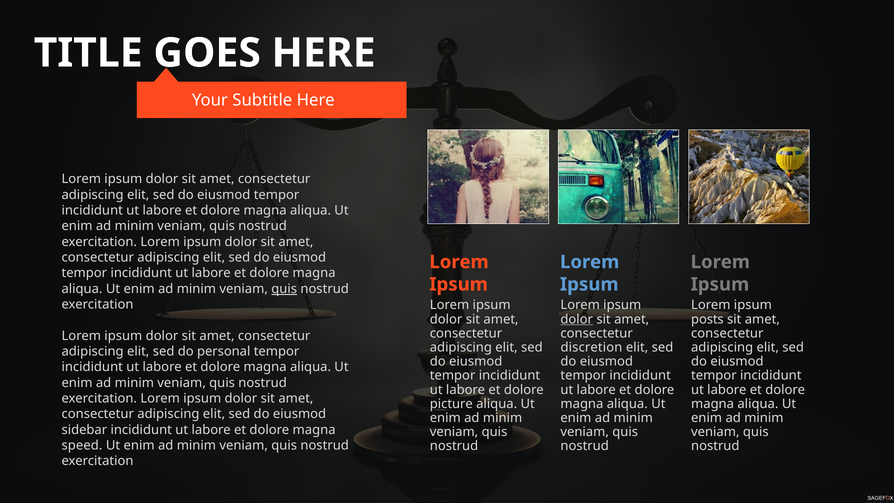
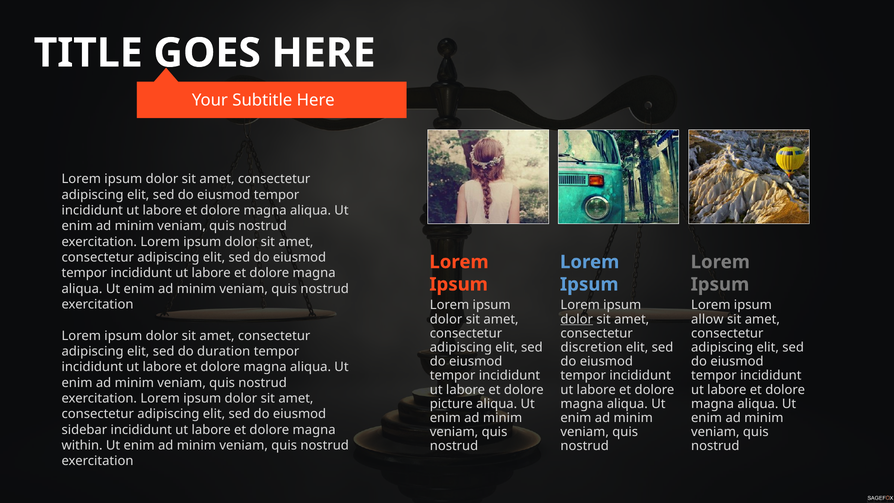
quis underline: present -> none (284, 289)
posts: posts -> allow (707, 319)
personal: personal -> duration (224, 351)
speed: speed -> within (82, 445)
